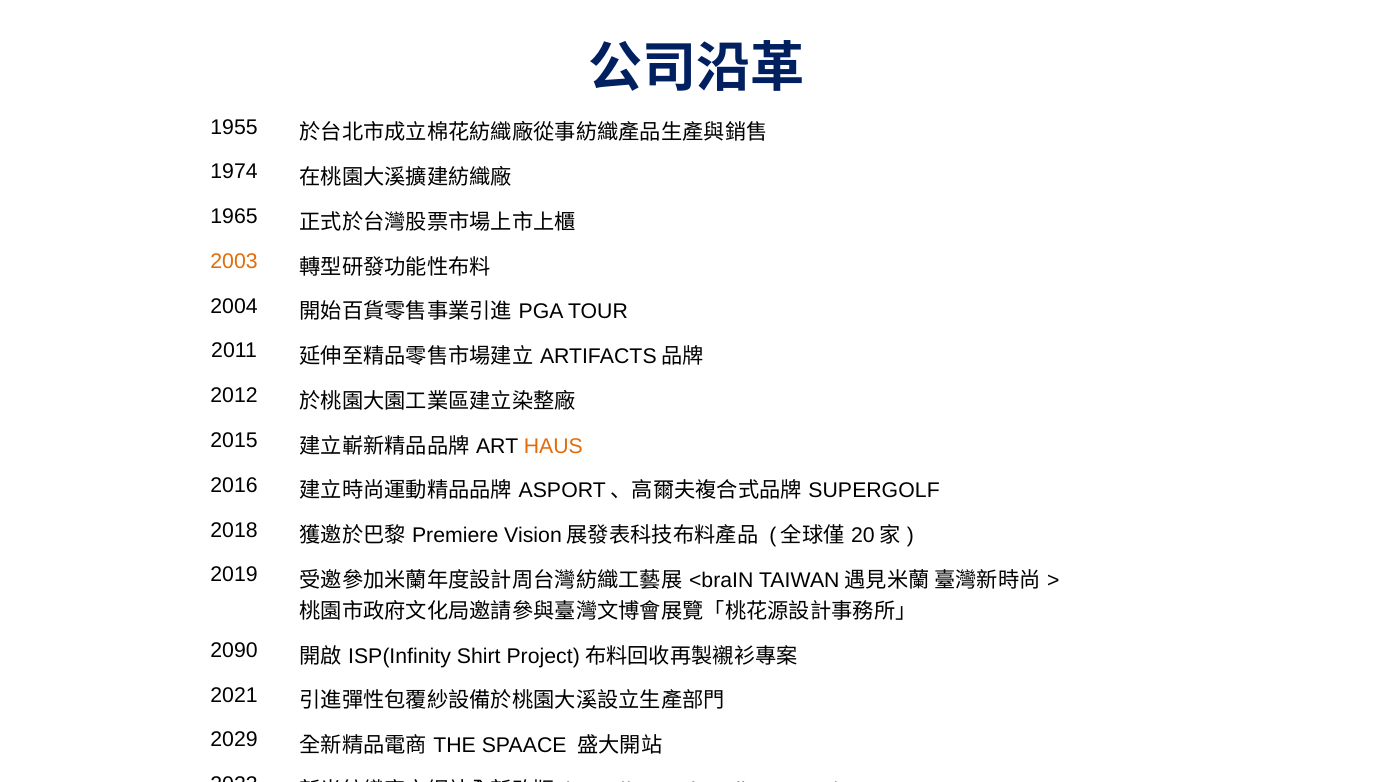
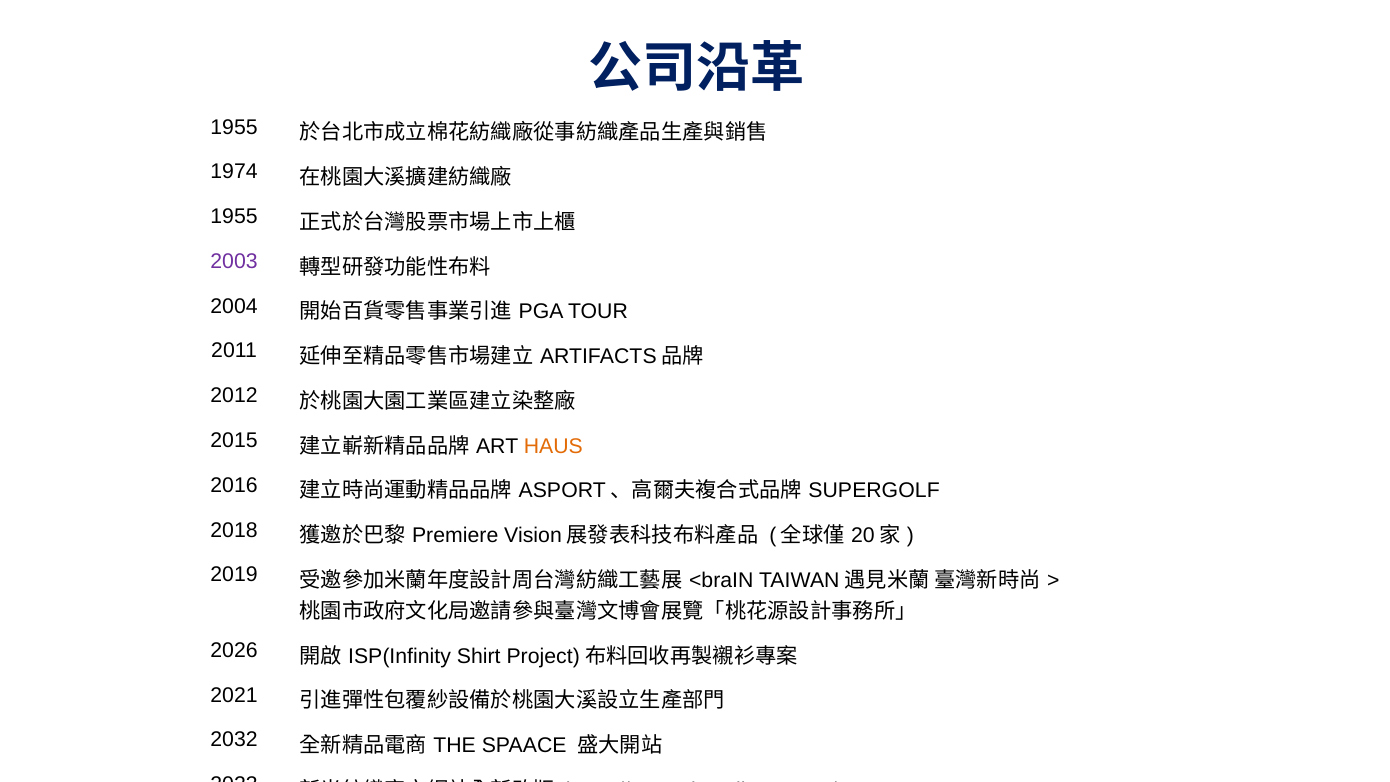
1965: 1965 -> 1955 (234, 217)
2003 colour: orange -> purple (234, 261)
2090: 2090 -> 2026 (234, 650)
2029: 2029 -> 2032 (234, 740)
